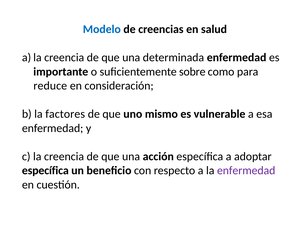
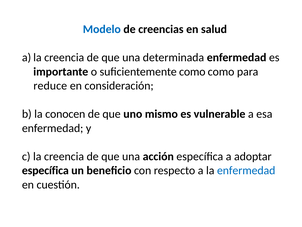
suficientemente sobre: sobre -> como (192, 72)
factores: factores -> conocen (65, 114)
enfermedad colour: purple -> blue (246, 170)
